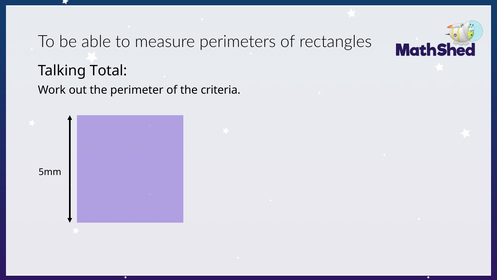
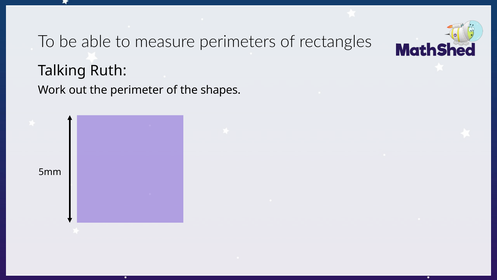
Total: Total -> Ruth (108, 71)
criteria: criteria -> shapes (221, 90)
